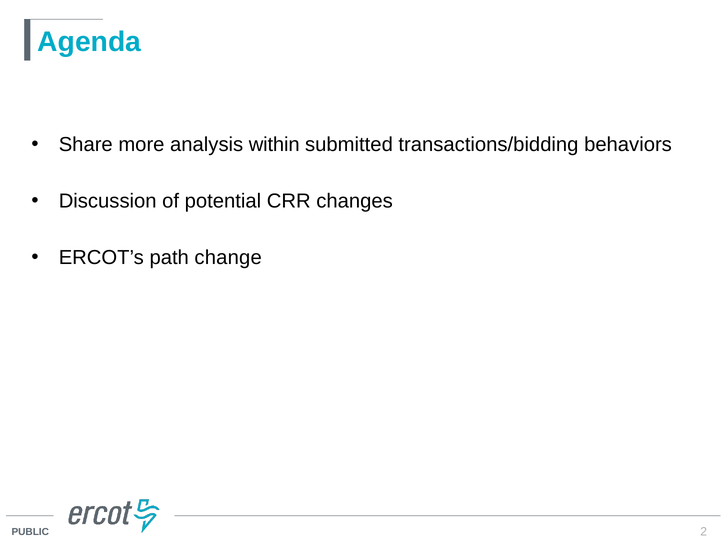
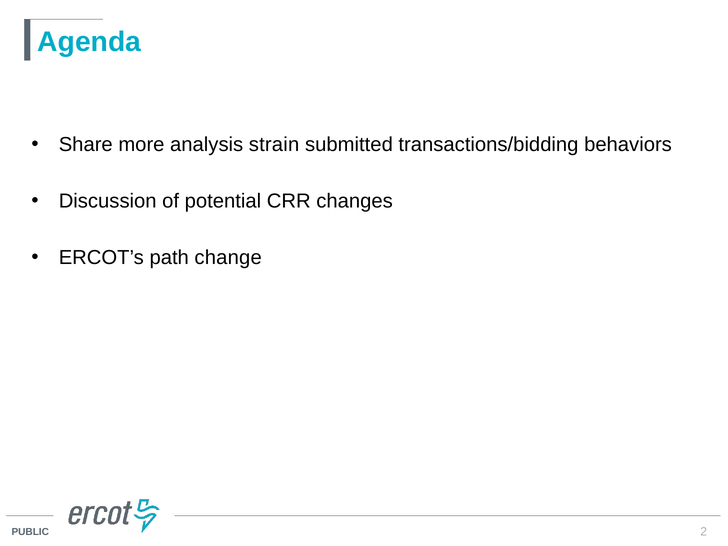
within: within -> strain (274, 145)
